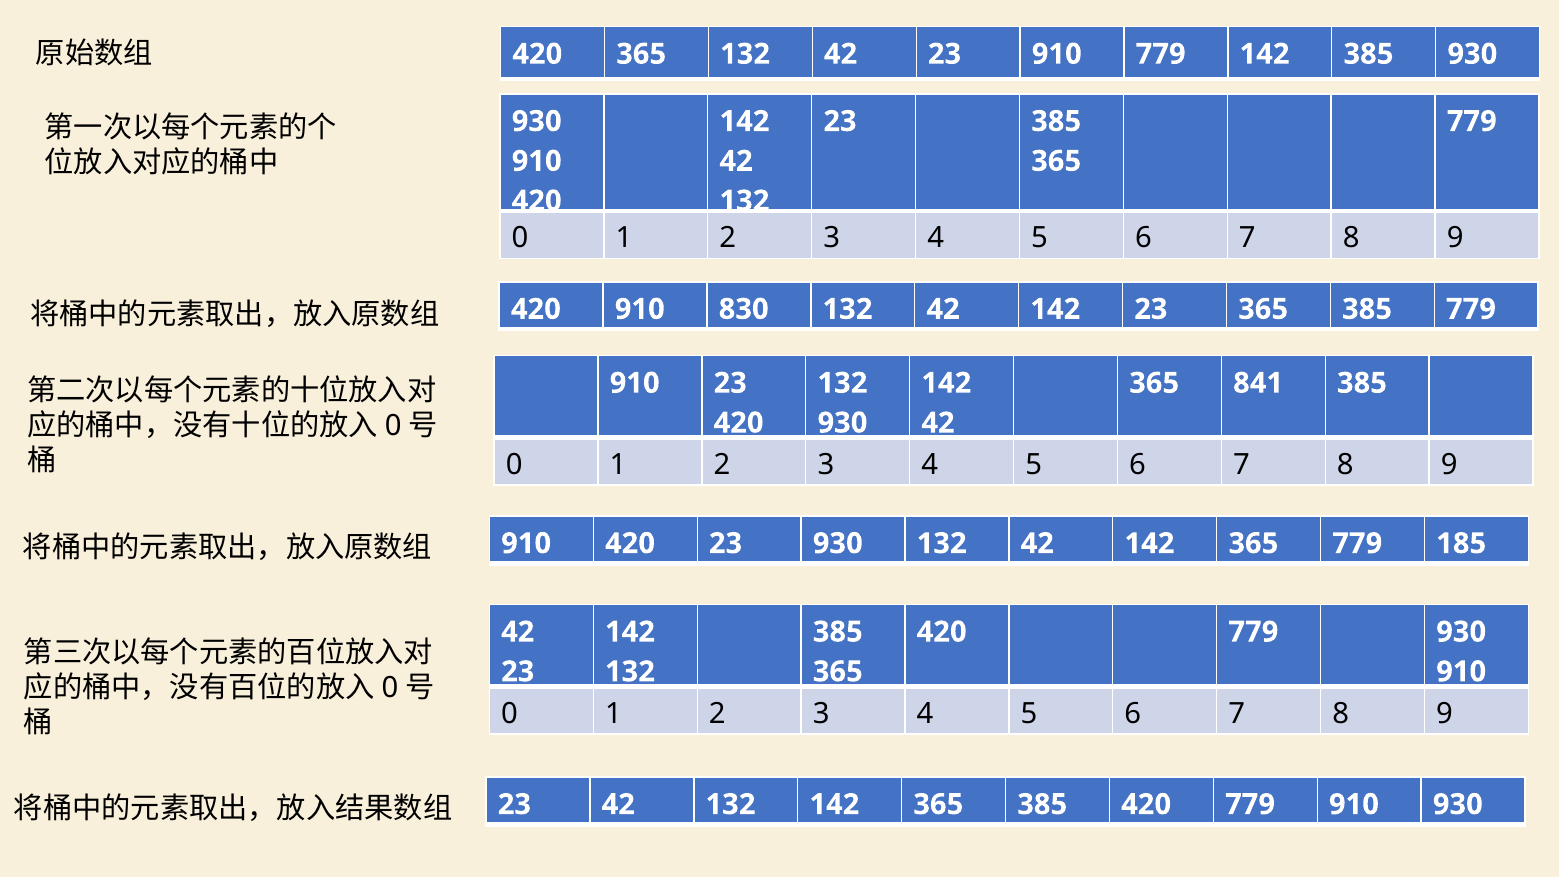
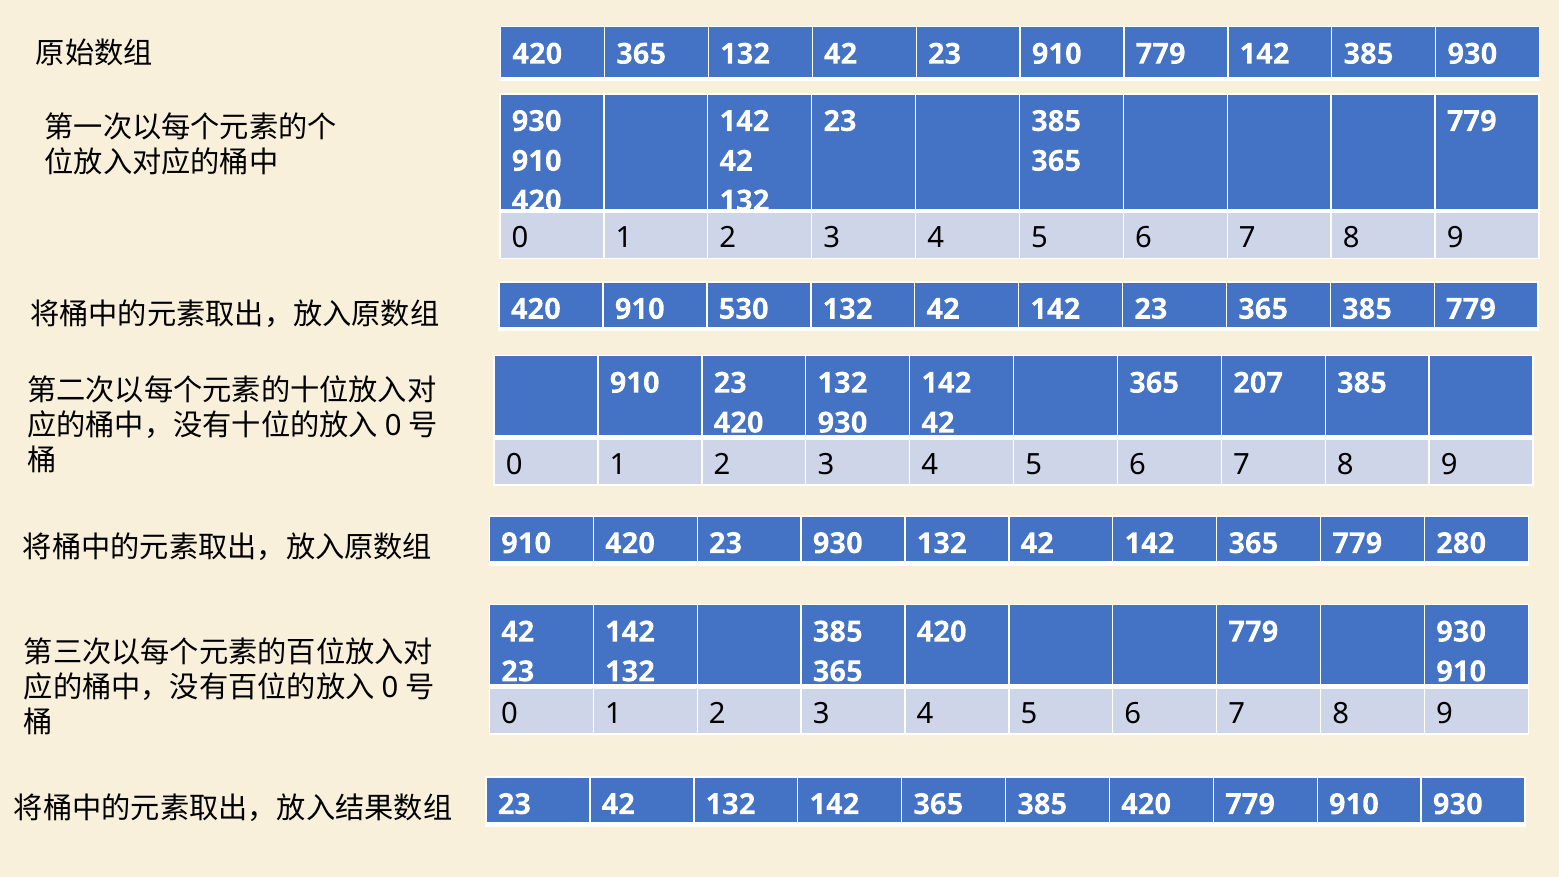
830: 830 -> 530 (744, 309)
841: 841 -> 207 (1258, 383)
185: 185 -> 280 (1461, 543)
